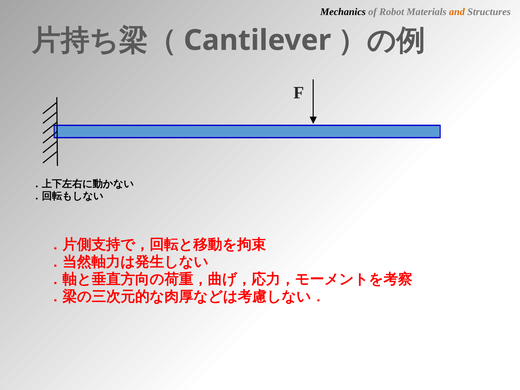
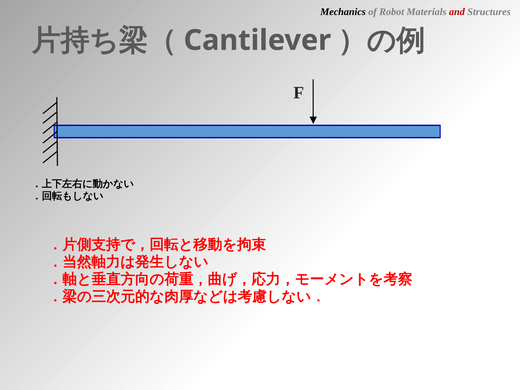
and colour: orange -> red (457, 12)
